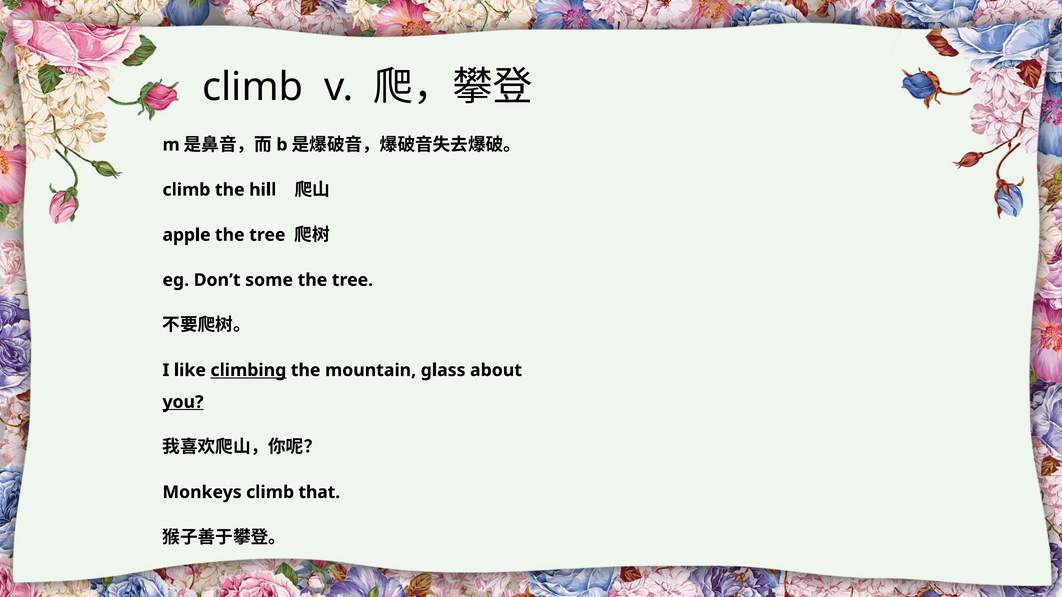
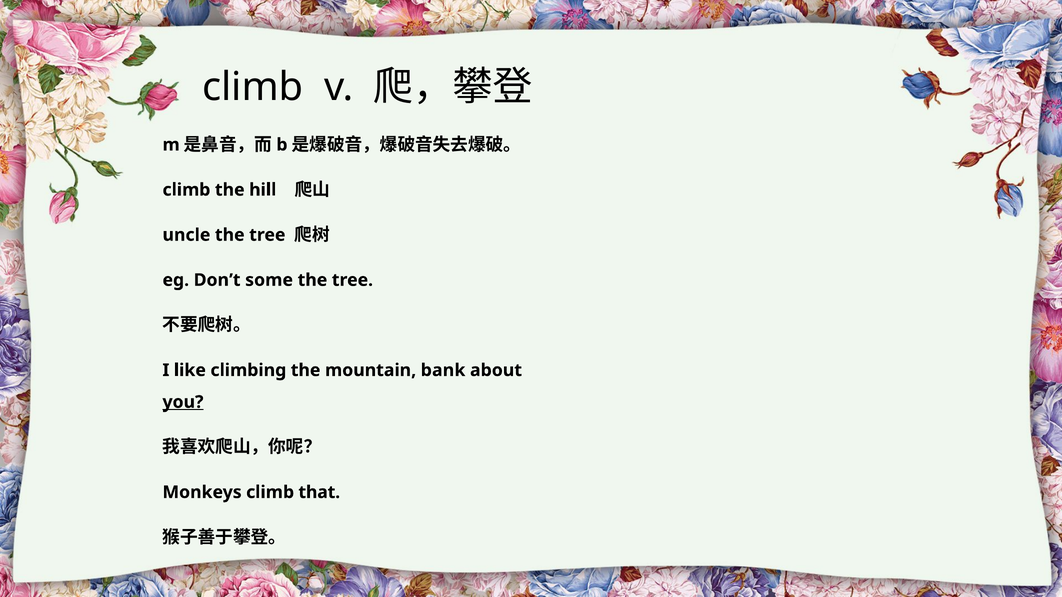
apple: apple -> uncle (186, 235)
climbing underline: present -> none (248, 370)
glass: glass -> bank (443, 370)
